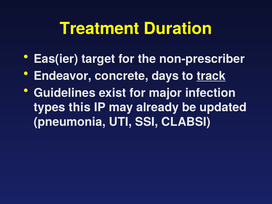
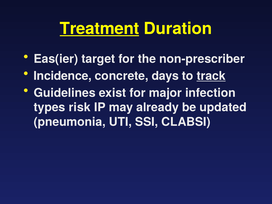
Treatment underline: none -> present (100, 29)
Endeavor: Endeavor -> Incidence (63, 76)
this: this -> risk (80, 107)
